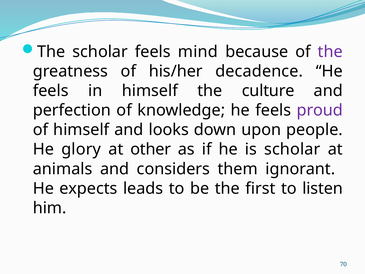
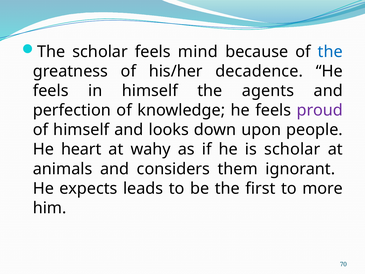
the colour: purple -> blue (330, 52)
culture: culture -> agents (268, 91)
glory: glory -> heart (81, 149)
other: other -> wahy (151, 149)
listen: listen -> more (323, 188)
